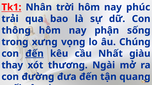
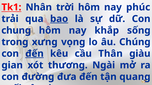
bao underline: none -> present (59, 19)
thông: thông -> chung (16, 31)
phận: phận -> khắp (107, 31)
Nhất: Nhất -> Thân (110, 54)
thay: thay -> gian (12, 66)
